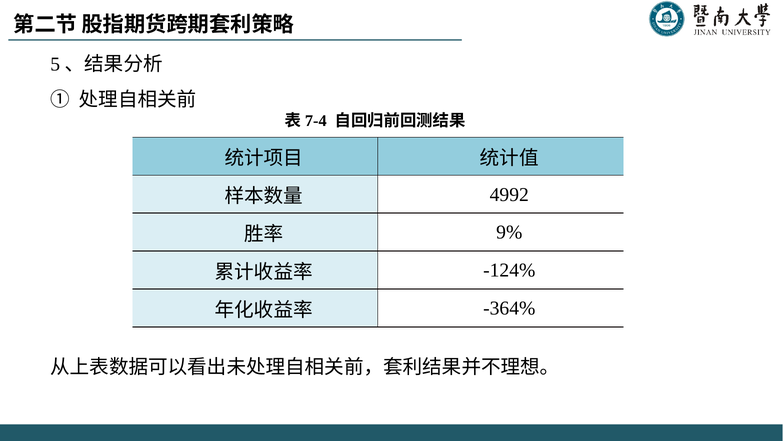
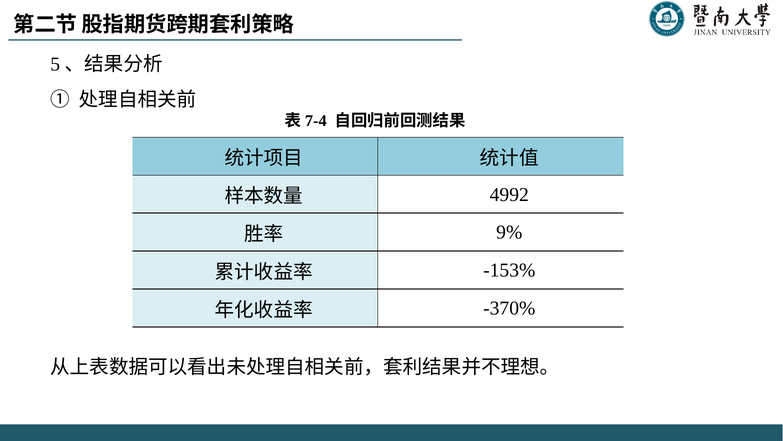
-124%: -124% -> -153% (509, 270)
-364%: -364% -> -370% (509, 308)
